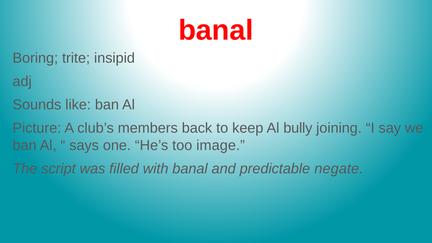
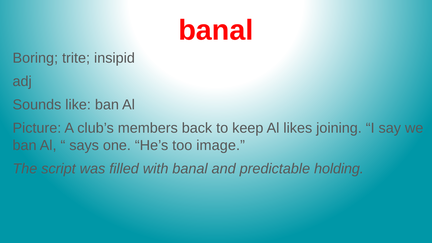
bully: bully -> likes (298, 128)
negate: negate -> holding (339, 169)
